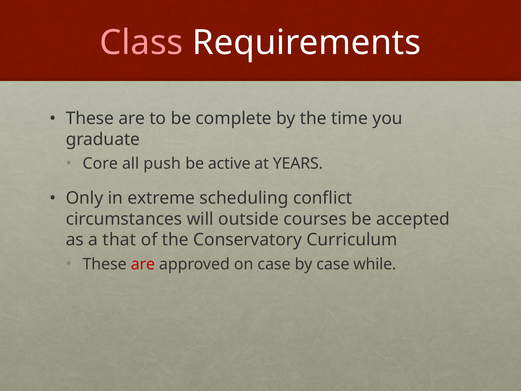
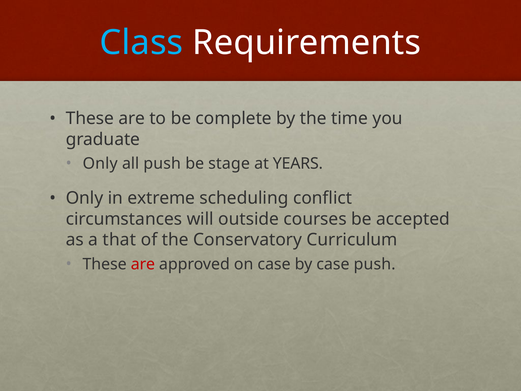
Class colour: pink -> light blue (141, 43)
Core: Core -> Only (100, 163)
active: active -> stage (229, 163)
case while: while -> push (375, 264)
